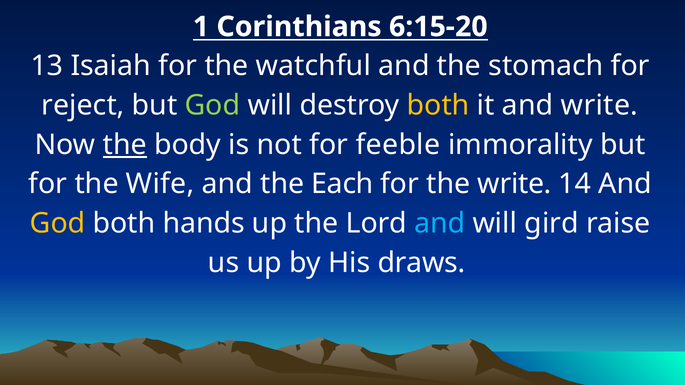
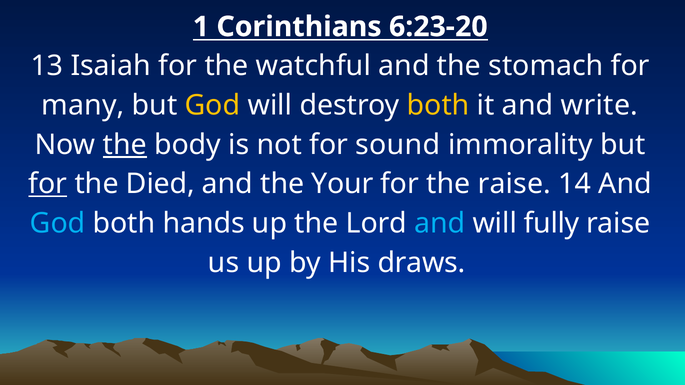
6:15-20: 6:15-20 -> 6:23-20 (438, 27)
reject: reject -> many (83, 105)
God colour: light green -> yellow (213, 105)
feeble: feeble -> sound (398, 145)
for underline: none -> present (48, 184)
Wife: Wife -> Died (160, 184)
Each: Each -> Your (342, 184)
the write: write -> raise (514, 184)
God colour: yellow -> light blue (58, 224)
gird: gird -> fully (552, 224)
